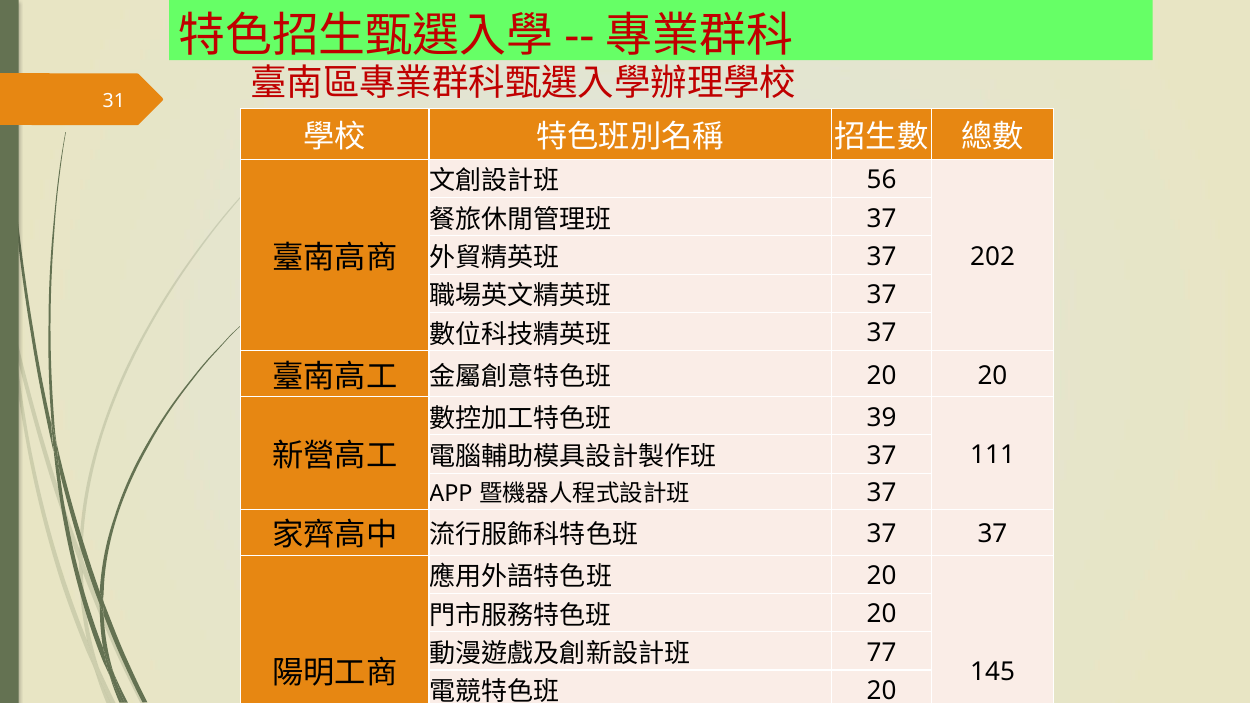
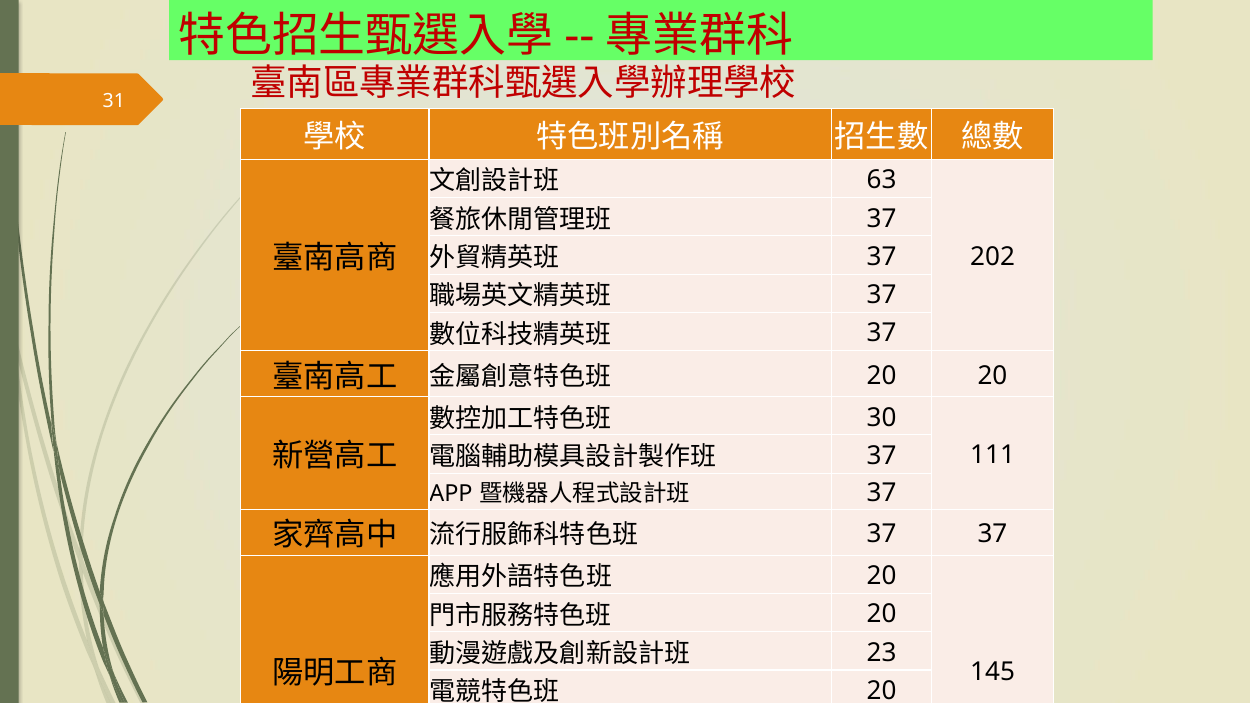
56: 56 -> 63 (882, 180)
39: 39 -> 30 (882, 418)
77: 77 -> 23 (882, 653)
